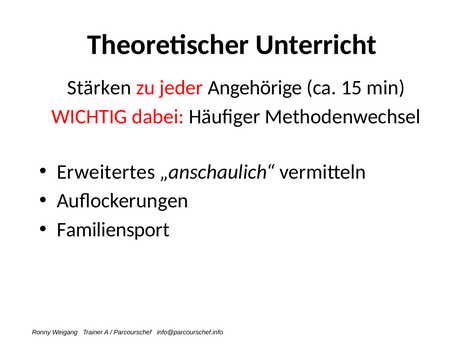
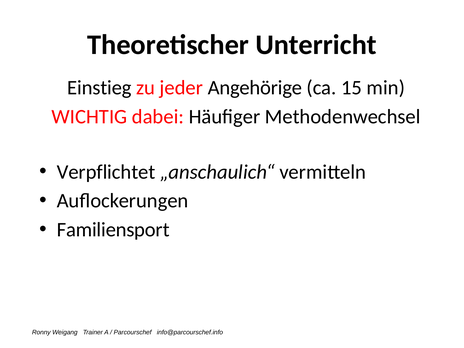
Stärken: Stärken -> Einstieg (99, 88)
Erweitertes: Erweitertes -> Verpflichtet (106, 172)
